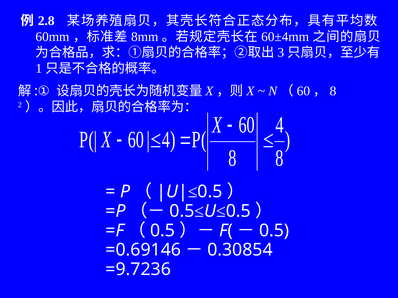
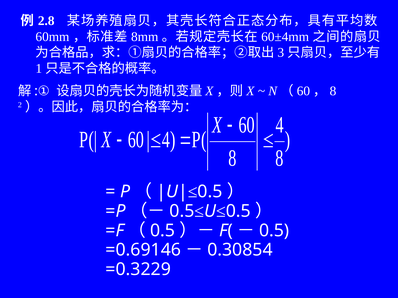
=9.7236: =9.7236 -> =0.3229 (138, 270)
